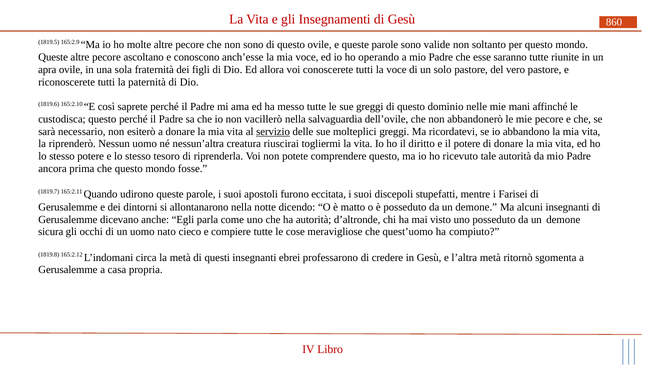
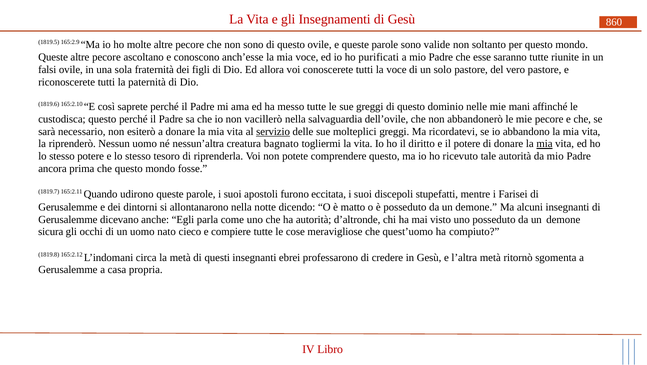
operando: operando -> purificati (379, 57)
apra: apra -> falsi (47, 70)
riuscirai: riuscirai -> bagnato (281, 144)
mia underline: none -> present (545, 144)
